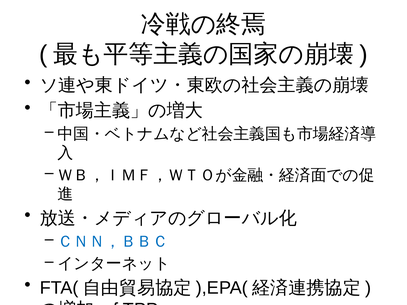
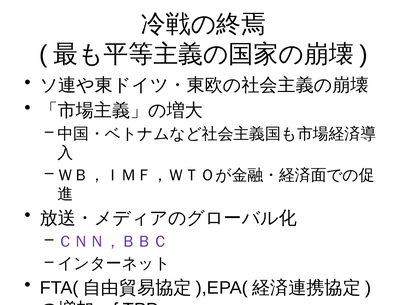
ＣＮＮ，ＢＢＣ colour: blue -> purple (113, 242)
